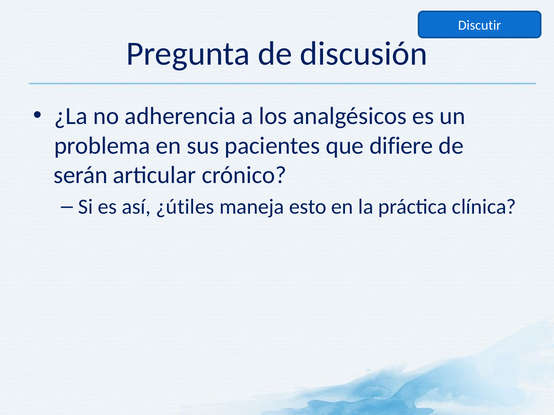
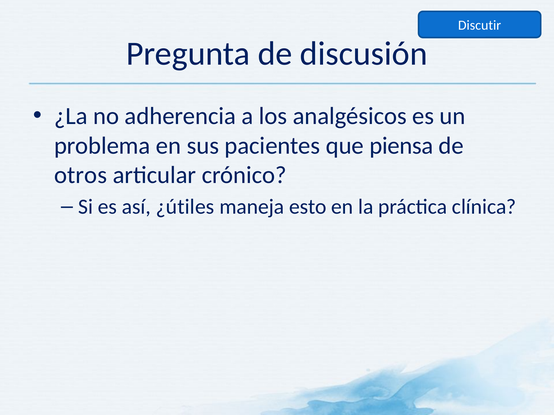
difiere: difiere -> piensa (401, 146)
serán: serán -> otros (81, 175)
